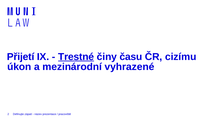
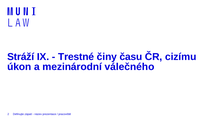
Přijetí: Přijetí -> Stráží (21, 57)
Trestné underline: present -> none (76, 57)
vyhrazené: vyhrazené -> válečného (129, 67)
